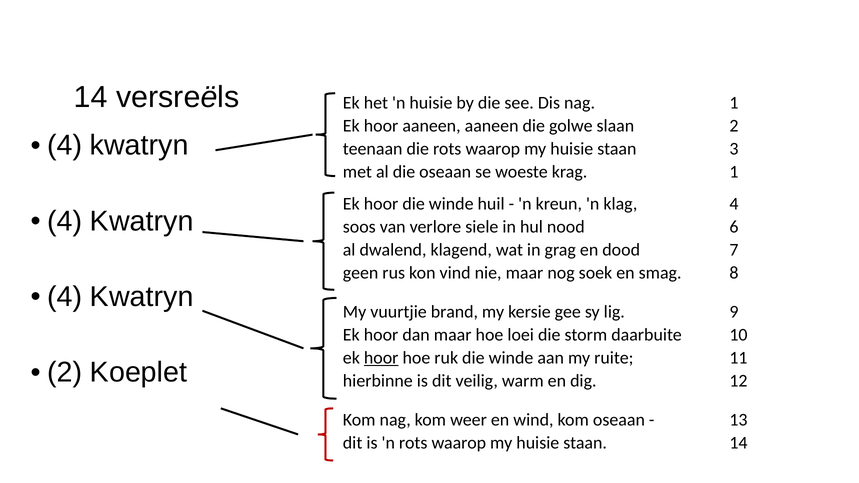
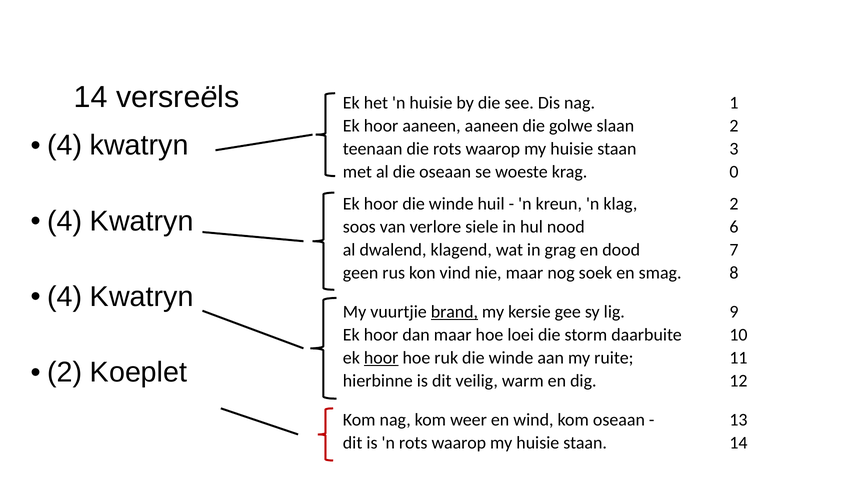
krag 1: 1 -> 0 (734, 172)
klag 4: 4 -> 2 (734, 204)
brand underline: none -> present (454, 312)
